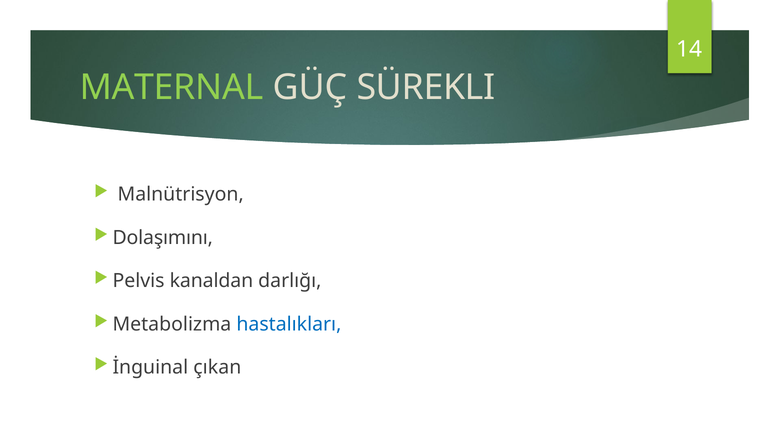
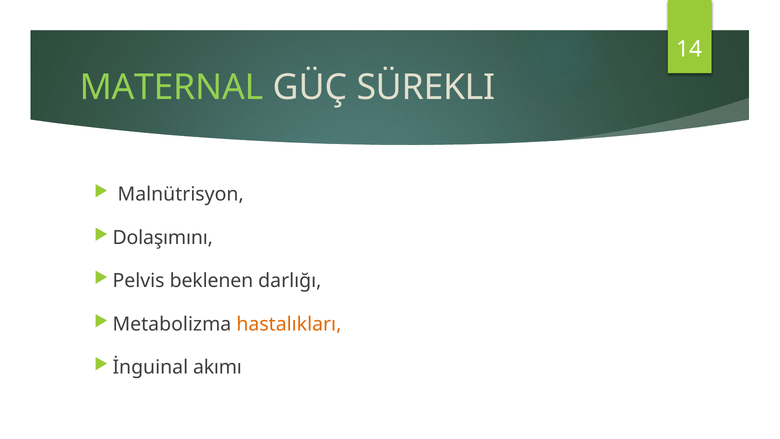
kanaldan: kanaldan -> beklenen (211, 281)
hastalıkları colour: blue -> orange (289, 324)
çıkan: çıkan -> akımı (217, 367)
